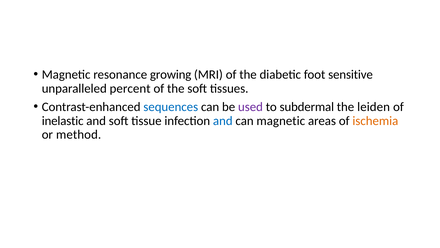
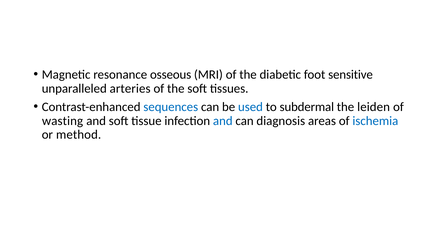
growing: growing -> osseous (171, 74)
percent: percent -> arteries (130, 88)
used colour: purple -> blue (250, 107)
inelastic: inelastic -> wasting (63, 121)
can magnetic: magnetic -> diagnosis (281, 121)
ischemia colour: orange -> blue (375, 121)
